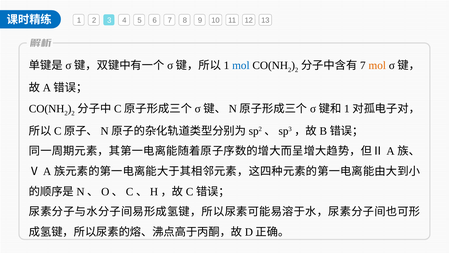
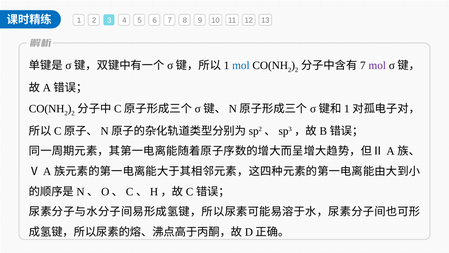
mol colour: orange -> purple (377, 66)
